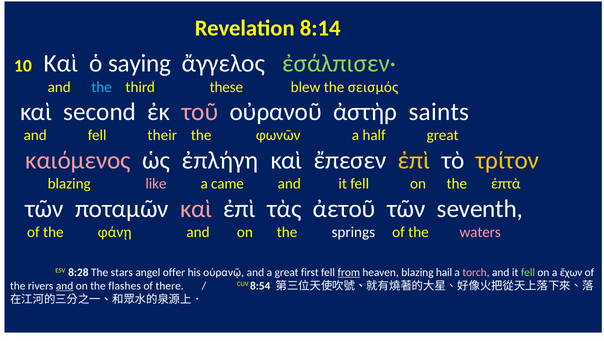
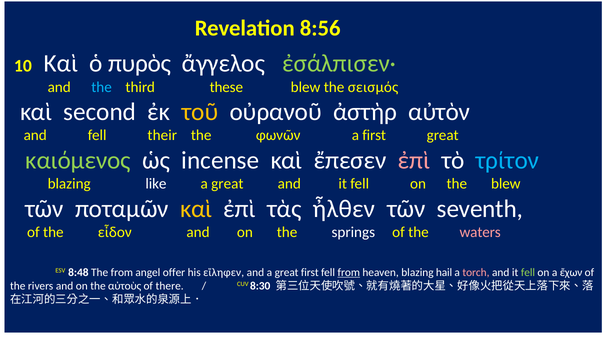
8:14: 8:14 -> 8:56 (320, 28)
saying: saying -> πυρὸς (140, 63)
τοῦ colour: pink -> yellow (200, 112)
saints: saints -> αὐτὸν (439, 112)
a half: half -> first (374, 135)
καιόμενος colour: pink -> light green (78, 160)
ἐπλήγη: ἐπλήγη -> incense (220, 160)
ἐπὶ colour: yellow -> pink (414, 160)
τρίτον colour: yellow -> light blue (507, 160)
like colour: pink -> white (156, 184)
came: came -> great (227, 184)
the ἑπτὰ: ἑπτὰ -> blew (506, 184)
καὶ colour: pink -> yellow (196, 209)
ἀετοῦ: ἀετοῦ -> ἦλθεν (344, 209)
φάνῃ: φάνῃ -> εἶδον (115, 232)
8:28: 8:28 -> 8:48 (78, 272)
The stars: stars -> from (122, 272)
οὐρανῷ: οὐρανῷ -> εἴληφεν (224, 272)
and underline: present -> none (65, 286)
flashes: flashes -> αὐτοὺς (125, 286)
8:54: 8:54 -> 8:30 (260, 286)
